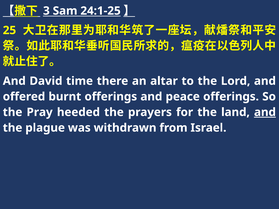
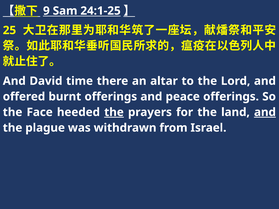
3: 3 -> 9 (46, 11)
Pray: Pray -> Face (40, 112)
the underline: none -> present (114, 112)
